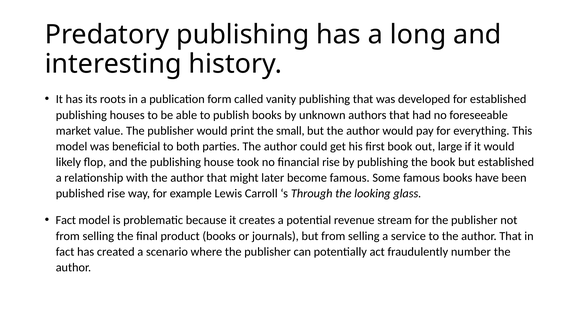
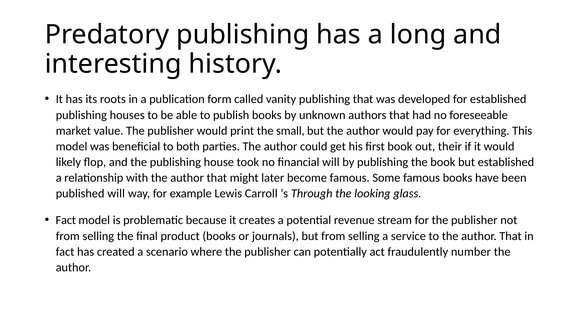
large: large -> their (450, 146)
financial rise: rise -> will (331, 162)
published rise: rise -> will (116, 194)
